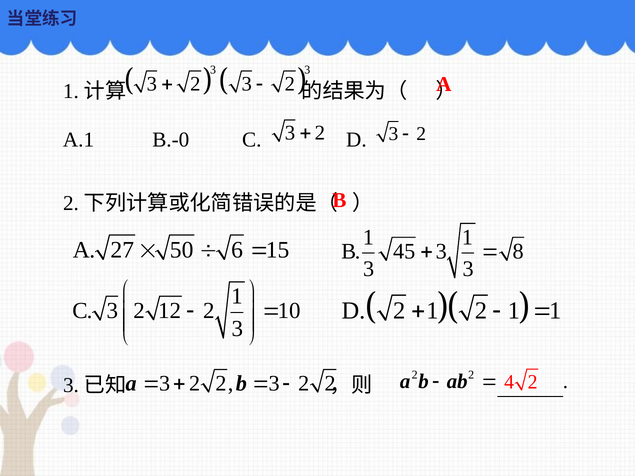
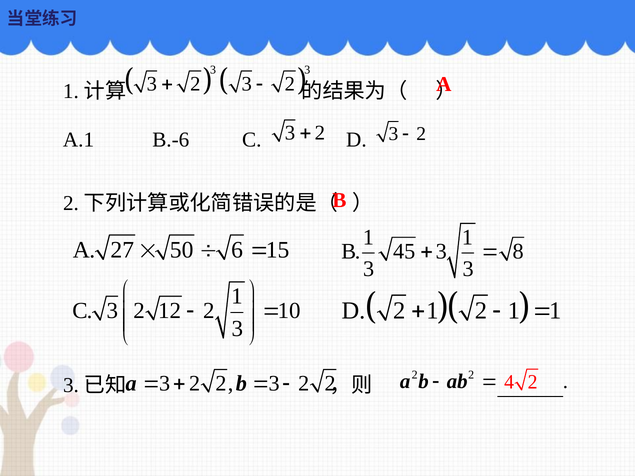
B.-0: B.-0 -> B.-6 (171, 140)
